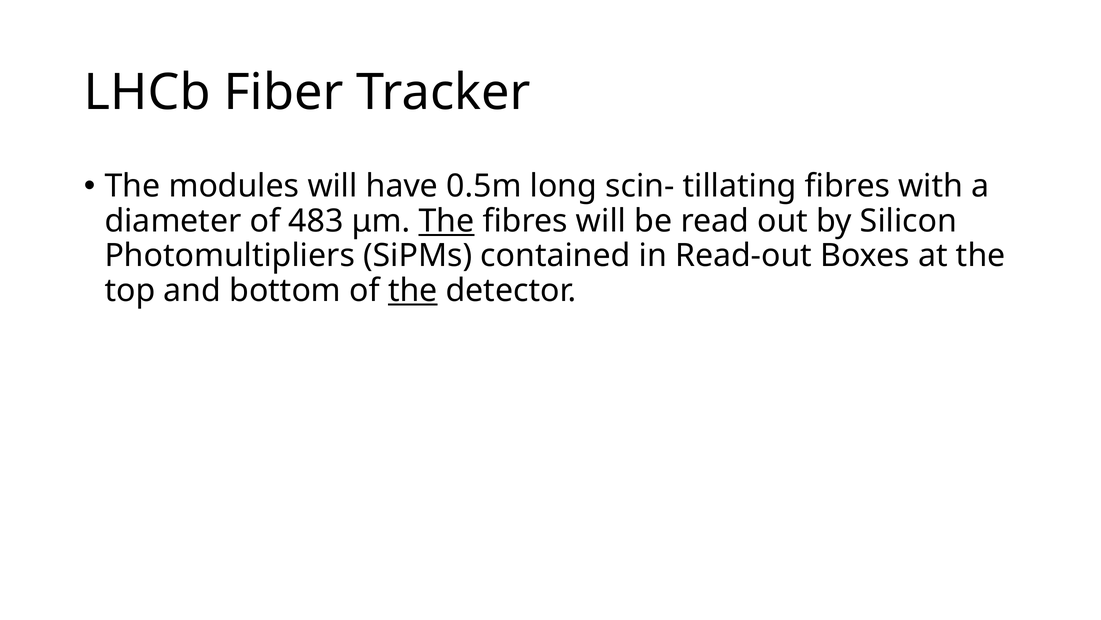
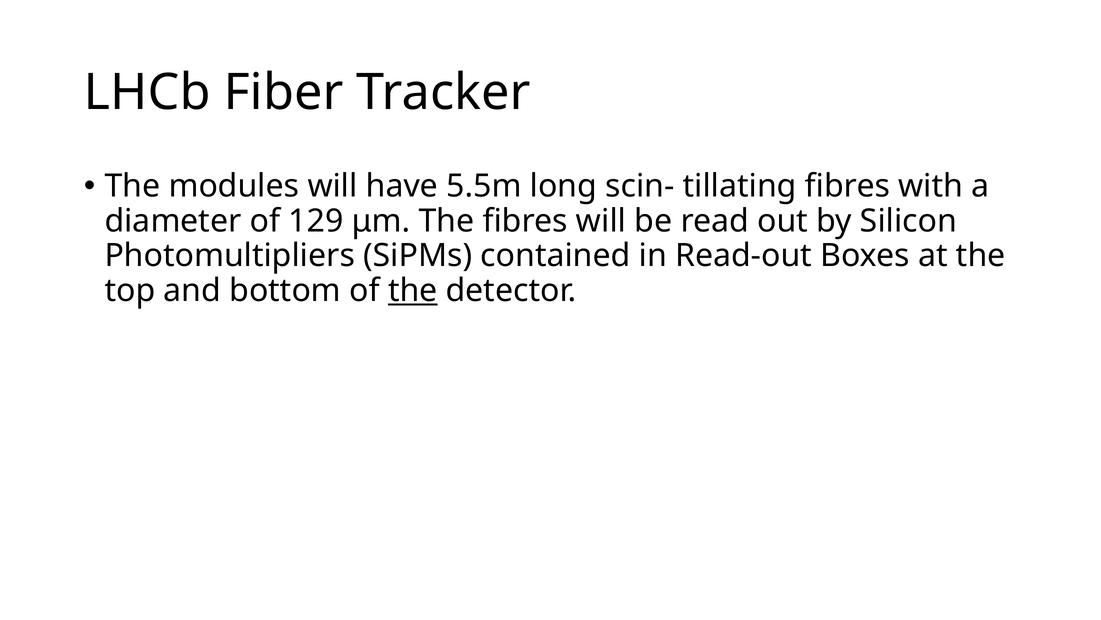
0.5m: 0.5m -> 5.5m (484, 186)
483: 483 -> 129 (316, 221)
The underline: present -> none (446, 221)
